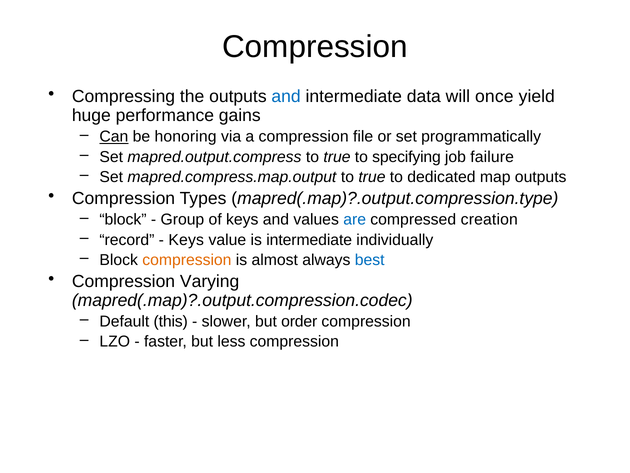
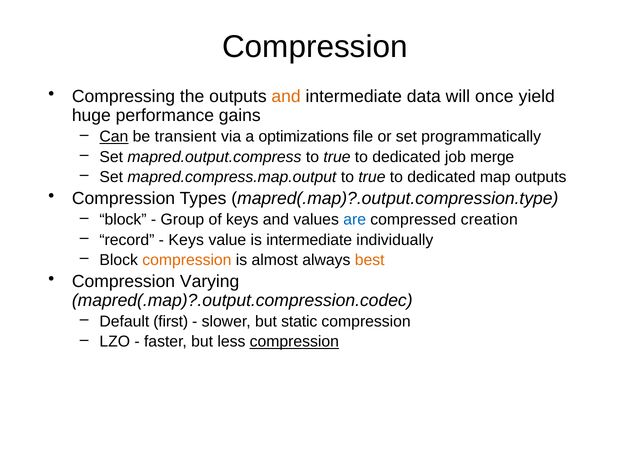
and colour: blue -> orange (286, 97)
honoring: honoring -> transient (186, 137)
a compression: compression -> optimizations (304, 137)
specifying: specifying -> dedicated (406, 157)
failure: failure -> merge (492, 157)
best colour: blue -> orange (370, 260)
this: this -> first (171, 321)
order: order -> static (299, 321)
compression underline: none -> present (294, 341)
